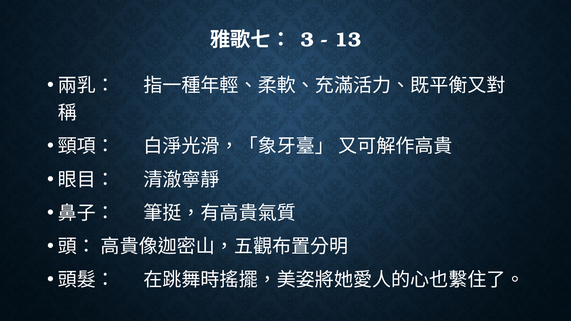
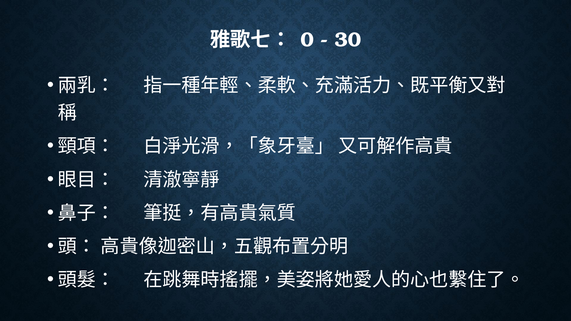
3: 3 -> 0 (307, 40)
13: 13 -> 30 (348, 40)
